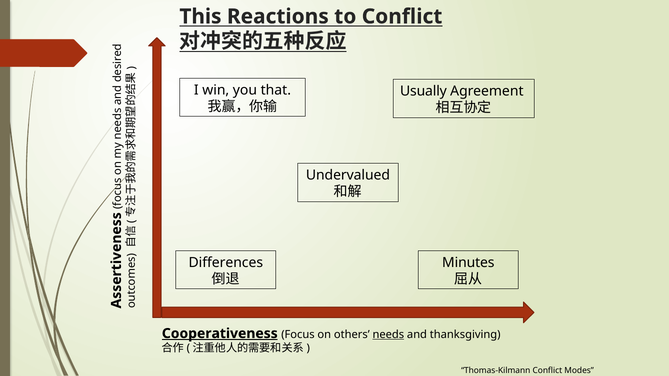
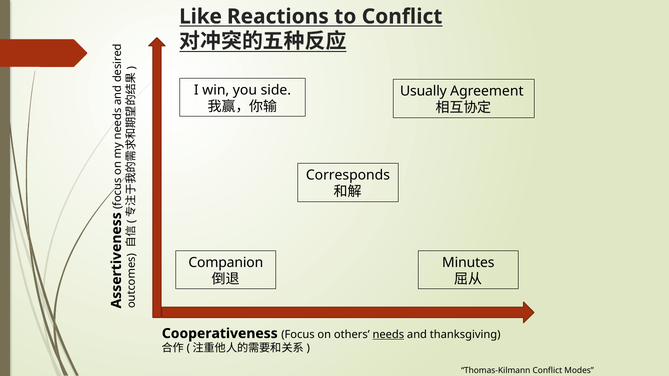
This: This -> Like (201, 17)
that: that -> side (276, 90)
Undervalued: Undervalued -> Corresponds (348, 175)
Differences: Differences -> Companion (226, 263)
Cooperativeness underline: present -> none (220, 334)
